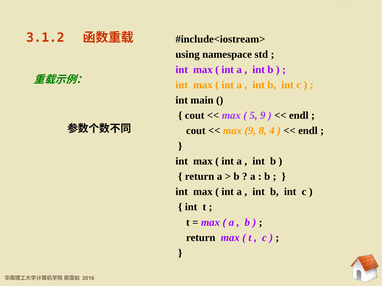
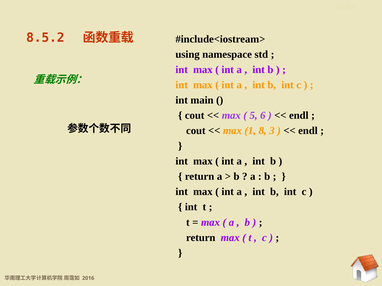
3.1.2: 3.1.2 -> 8.5.2 (45, 38)
5 9: 9 -> 6 (263, 116)
max 9: 9 -> 1 (250, 131)
4: 4 -> 3 (272, 131)
